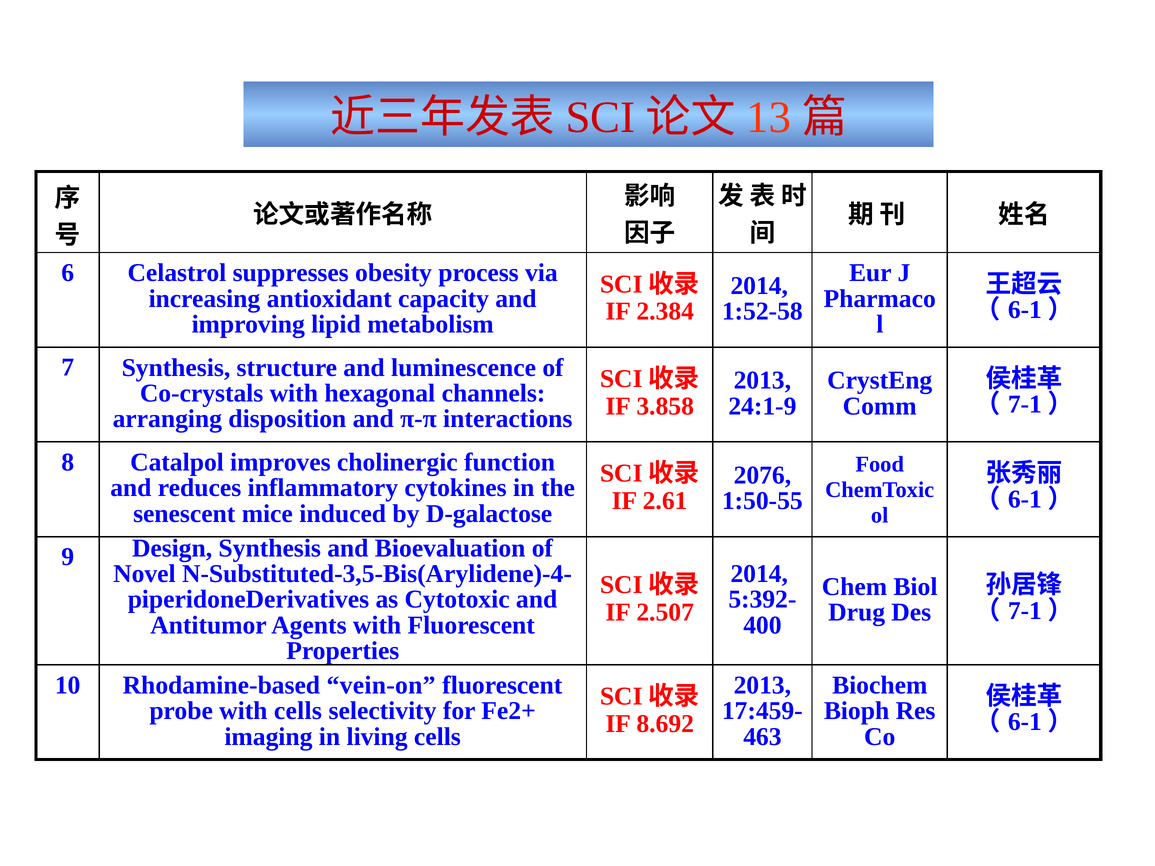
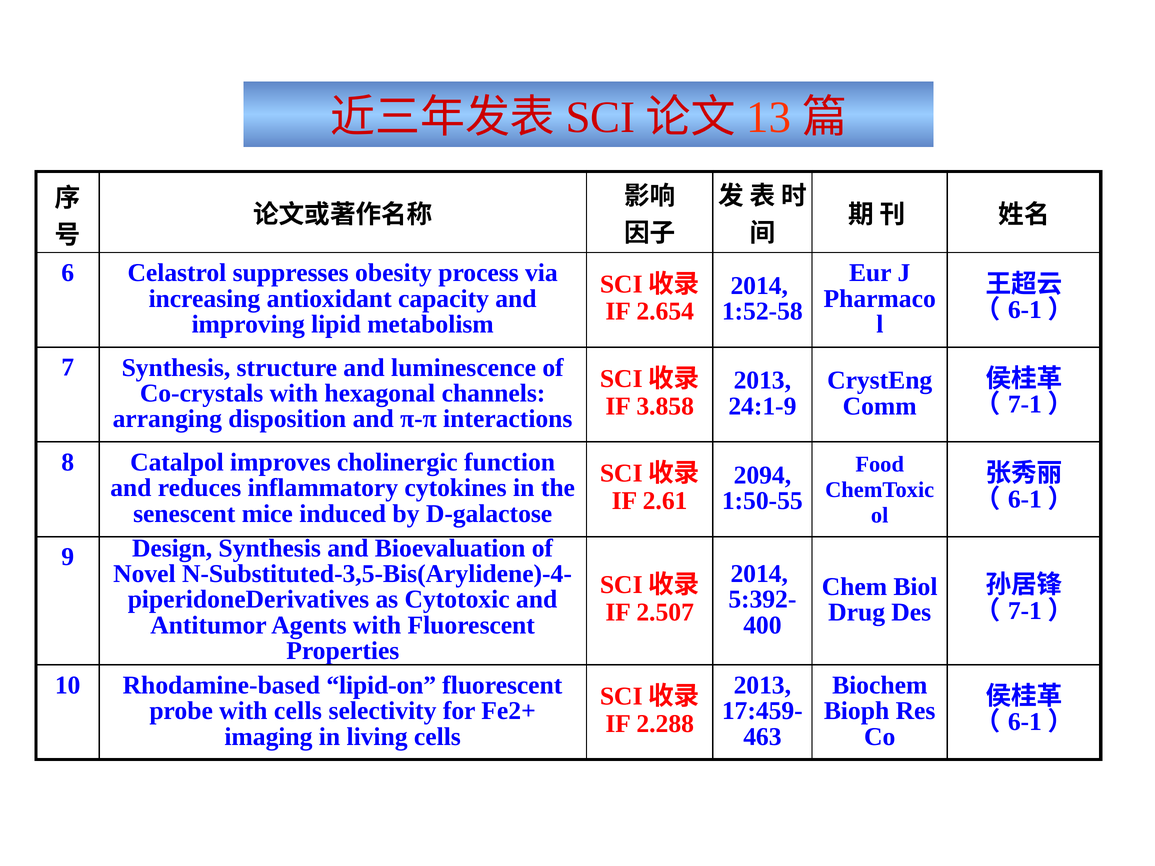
2.384: 2.384 -> 2.654 (665, 312)
2076: 2076 -> 2094 (762, 475)
vein-on: vein-on -> lipid-on (381, 685)
8.692: 8.692 -> 2.288 (665, 724)
